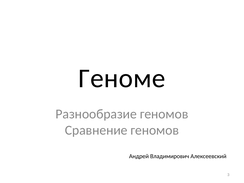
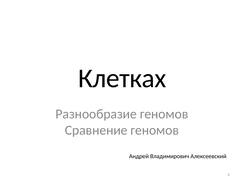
Геноме: Геноме -> Клетках (122, 78)
